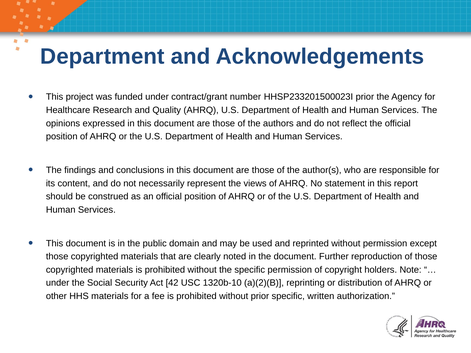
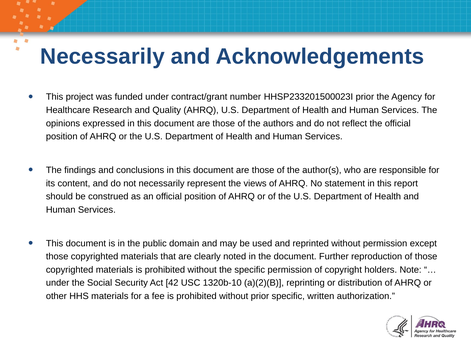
Department: Department -> Necessarily (102, 57)
